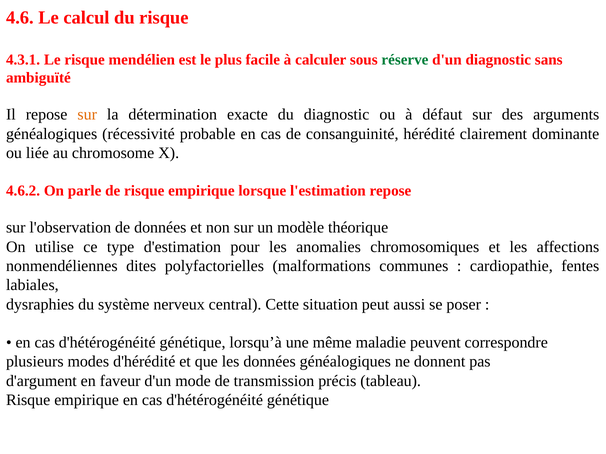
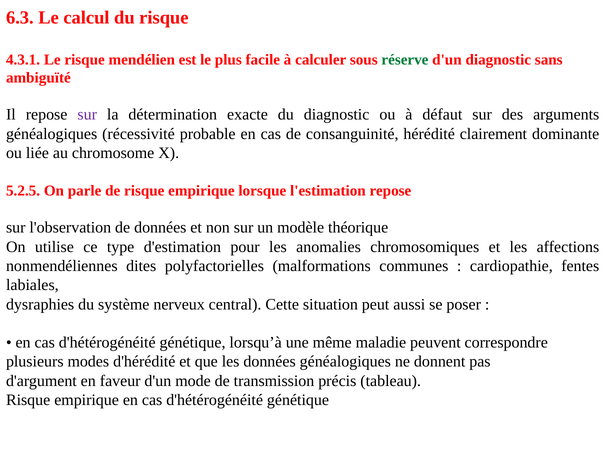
4.6: 4.6 -> 6.3 (20, 17)
sur colour: orange -> purple (87, 115)
4.6.2: 4.6.2 -> 5.2.5 (23, 191)
